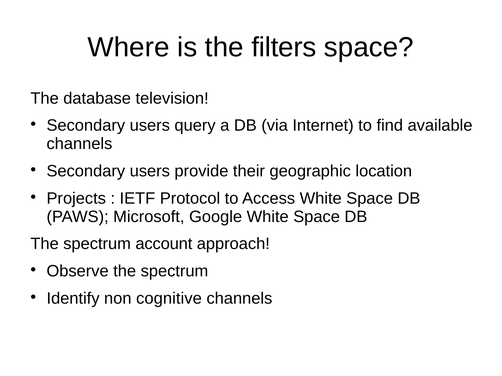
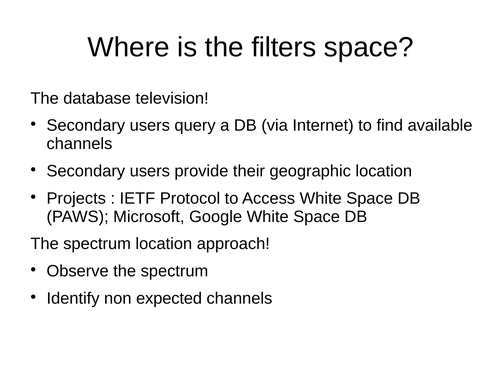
spectrum account: account -> location (164, 244)
cognitive: cognitive -> expected (169, 299)
